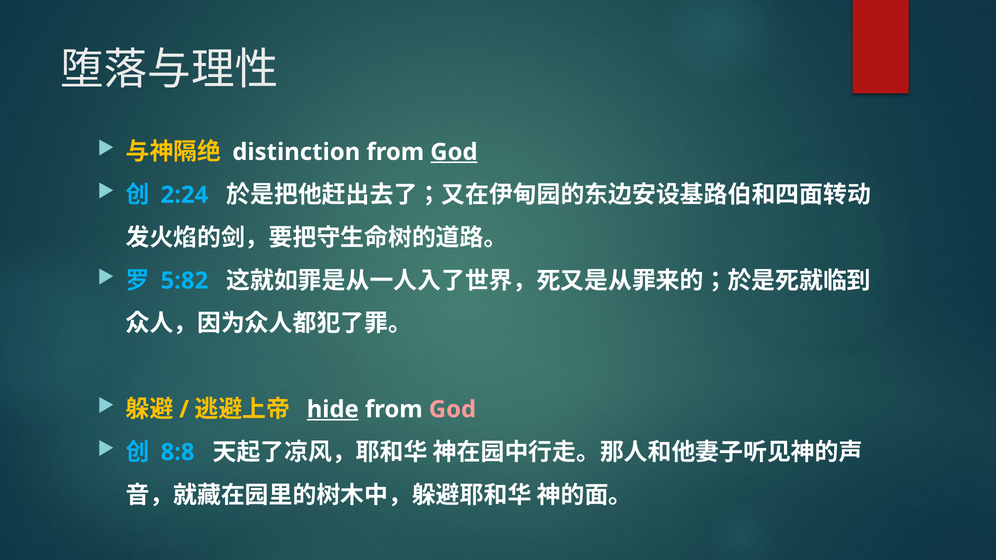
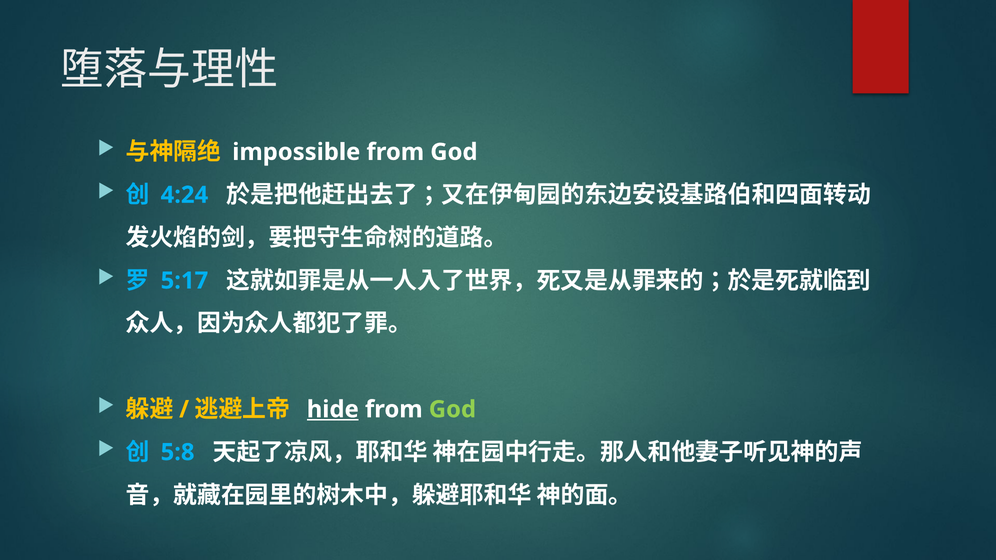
distinction: distinction -> impossible (296, 152)
God underline: present -> none (454, 152)
2:24: 2:24 -> 4:24 (184, 195)
5:82: 5:82 -> 5:17 (184, 281)
God colour: pink -> light green (452, 410)
8:8: 8:8 -> 5:8 (178, 452)
